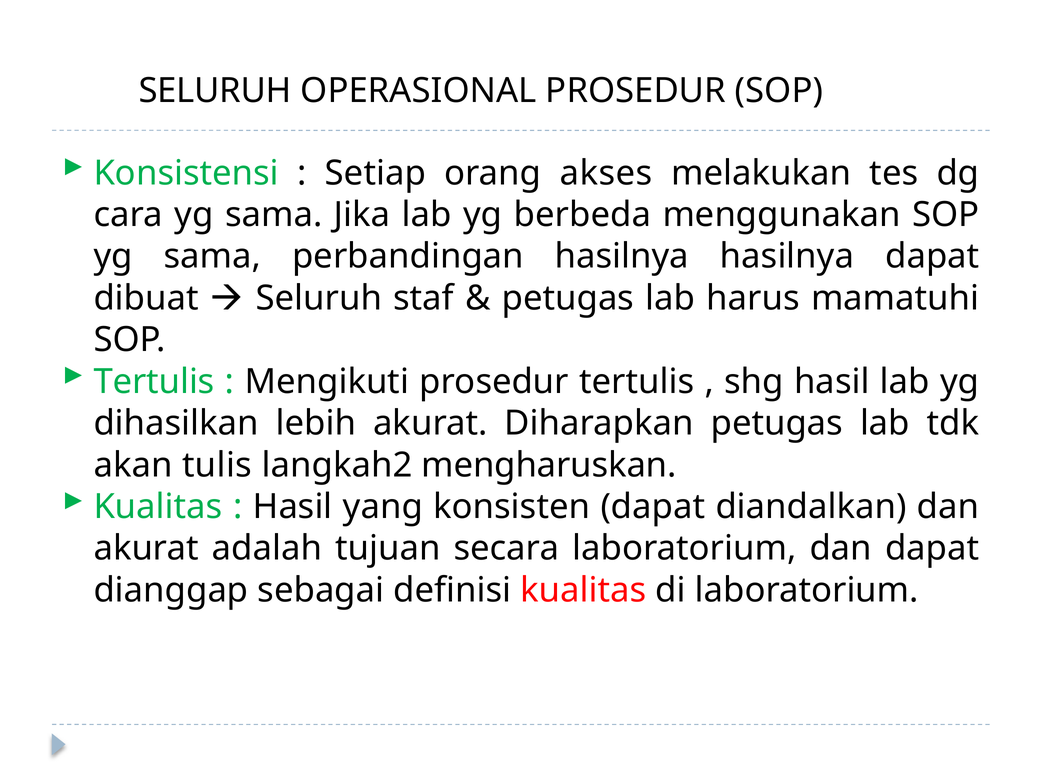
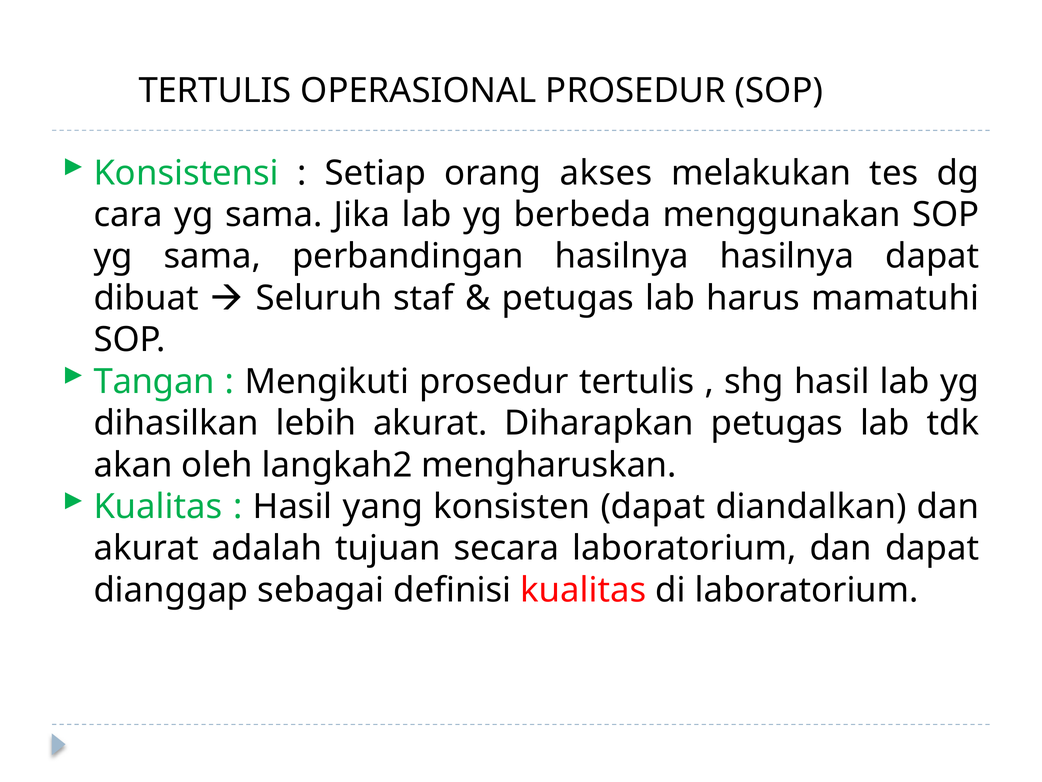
SELURUH: SELURUH -> TERTULIS (215, 91)
Tertulis: Tertulis -> Tangan (154, 381)
tulis: tulis -> oleh (217, 465)
